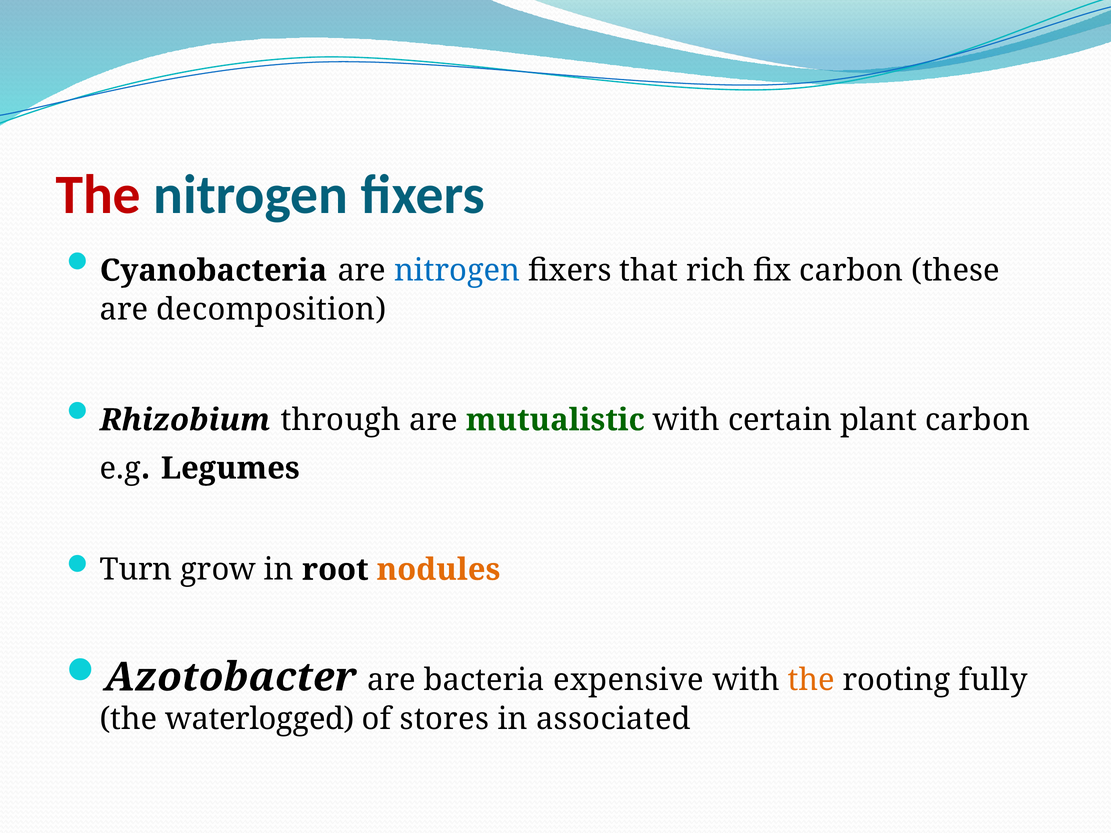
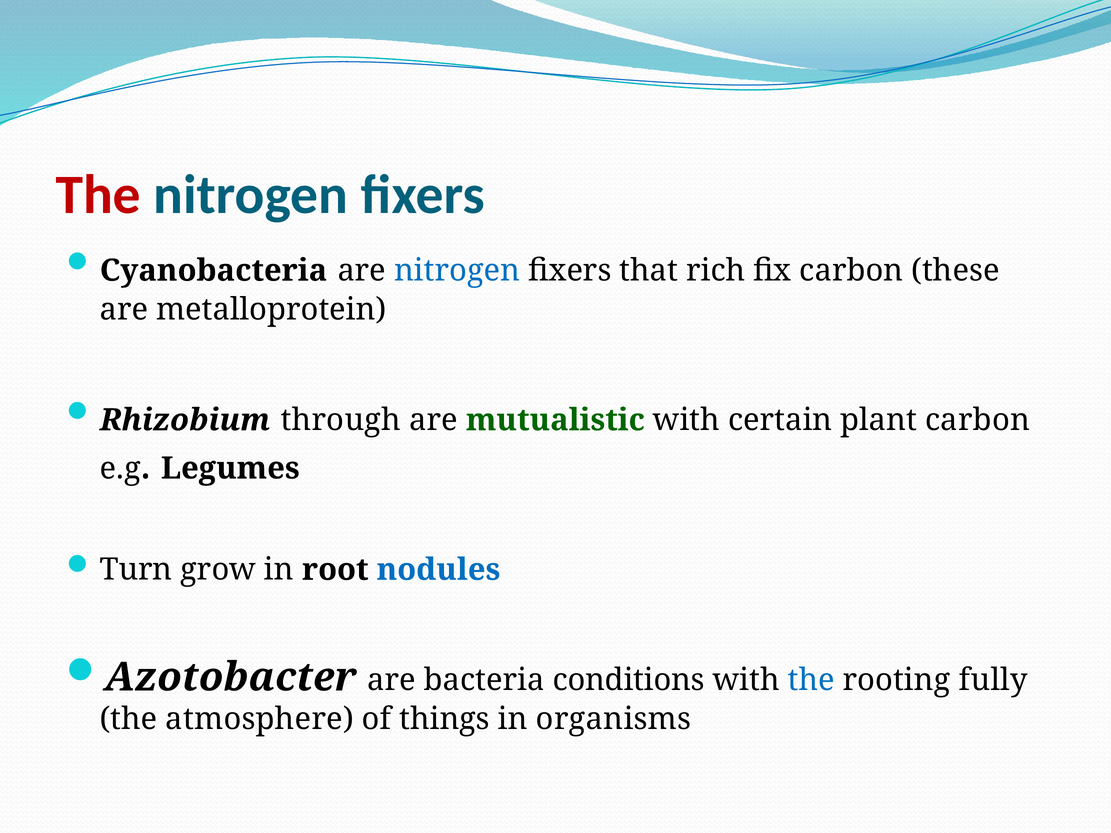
decomposition: decomposition -> metalloprotein (271, 310)
nodules colour: orange -> blue (438, 570)
expensive: expensive -> conditions (629, 680)
the colour: orange -> blue (811, 680)
waterlogged: waterlogged -> atmosphere (260, 719)
stores: stores -> things (445, 719)
associated: associated -> organisms (614, 719)
